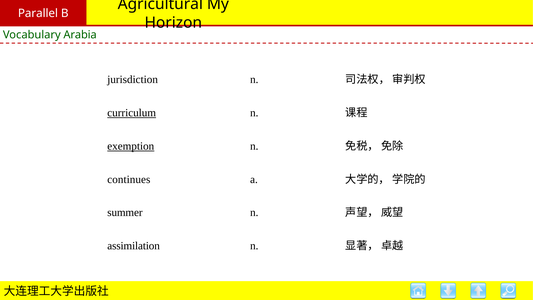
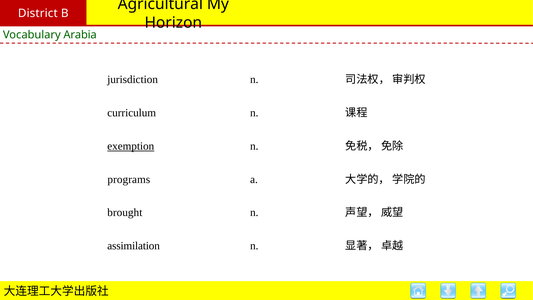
Parallel: Parallel -> District (38, 13)
curriculum underline: present -> none (132, 113)
continues: continues -> programs (129, 179)
summer: summer -> brought (125, 213)
